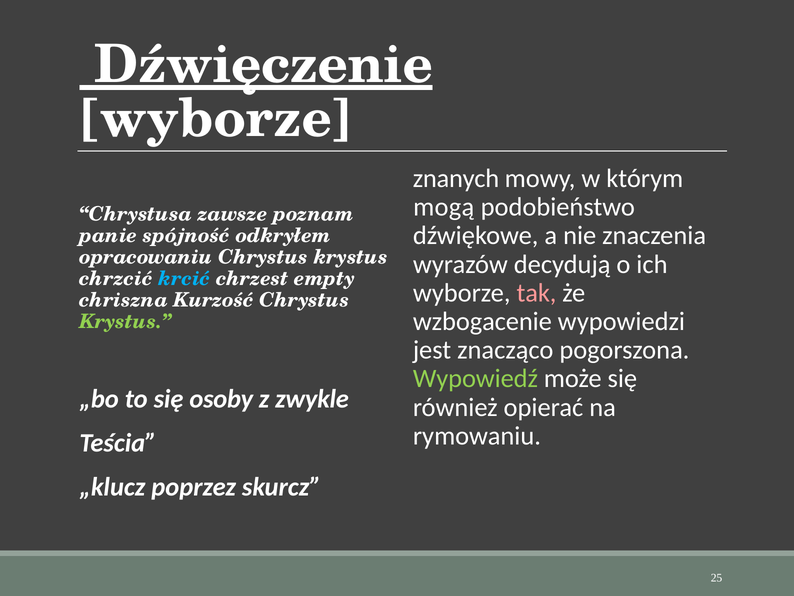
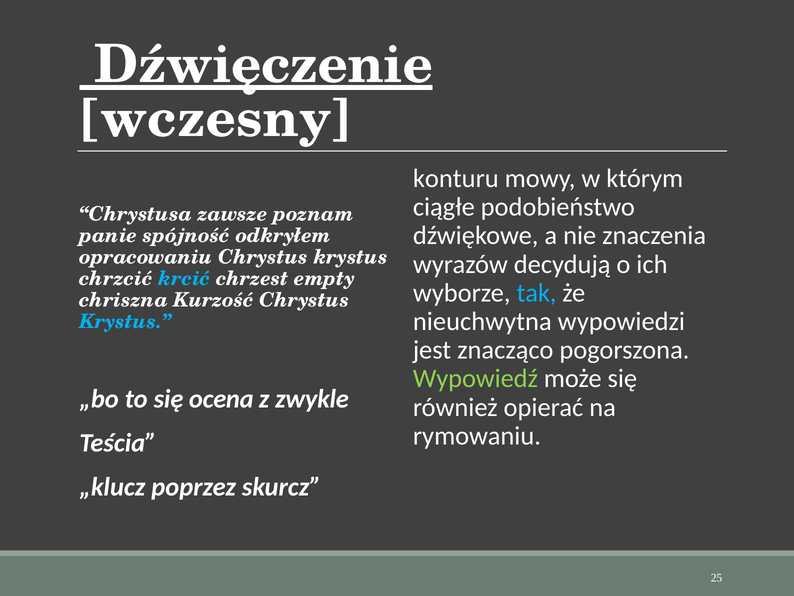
wyborze: wyborze -> wczesny (216, 119)
znanych: znanych -> konturu (456, 178)
mogą: mogą -> ciągłe (444, 207)
tak colour: pink -> light blue (536, 293)
wzbogacenie: wzbogacenie -> nieuchwytna (482, 321)
Krystus colour: light green -> light blue (125, 321)
osoby: osoby -> ocena (221, 399)
